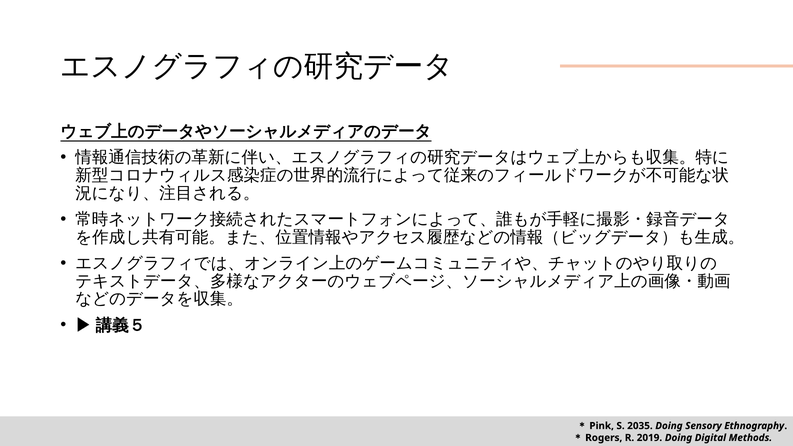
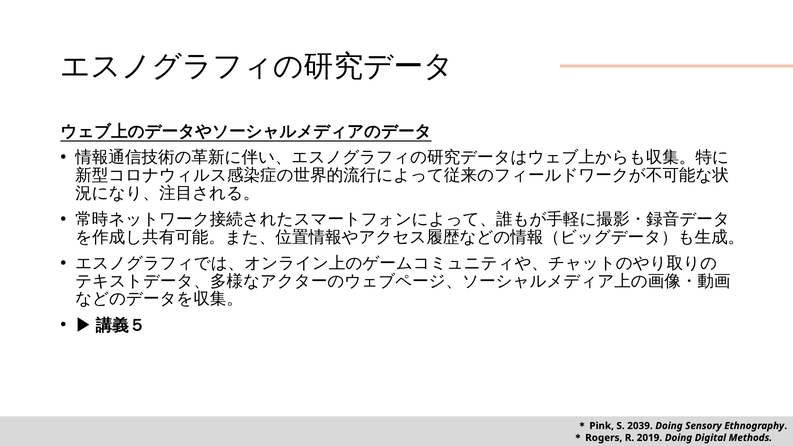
2035: 2035 -> 2039 (640, 426)
